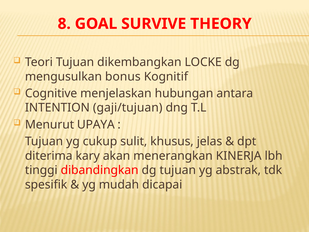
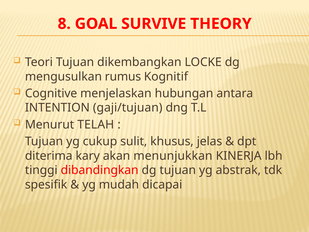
bonus: bonus -> rumus (123, 76)
UPAYA: UPAYA -> TELAH (96, 124)
menerangkan: menerangkan -> menunjukkan (173, 156)
